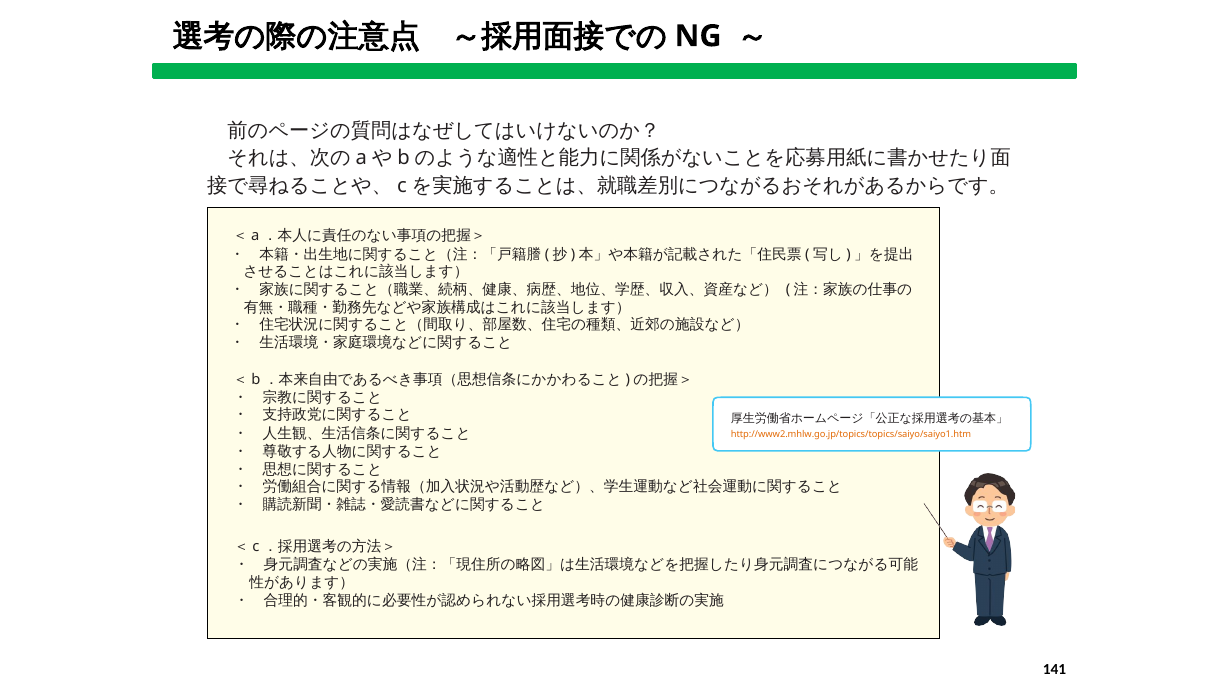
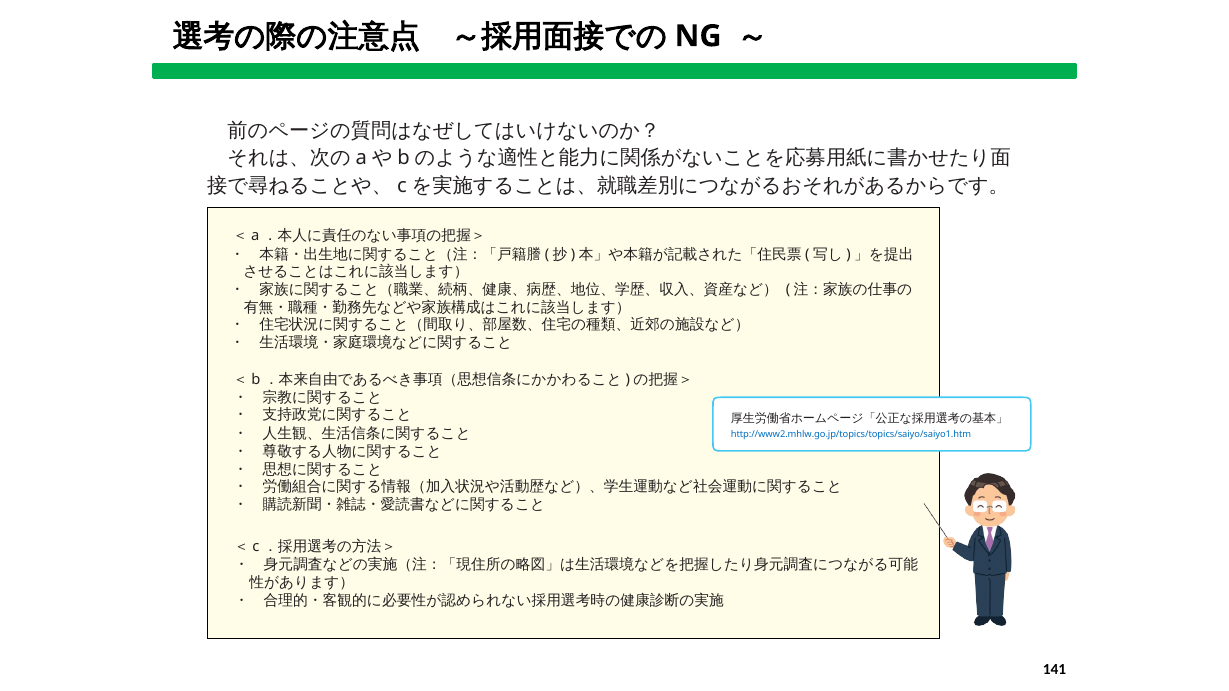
http://www2.mhlw.go.jp/topics/topics/saiyo/saiyo1.htm colour: orange -> blue (851, 435)
